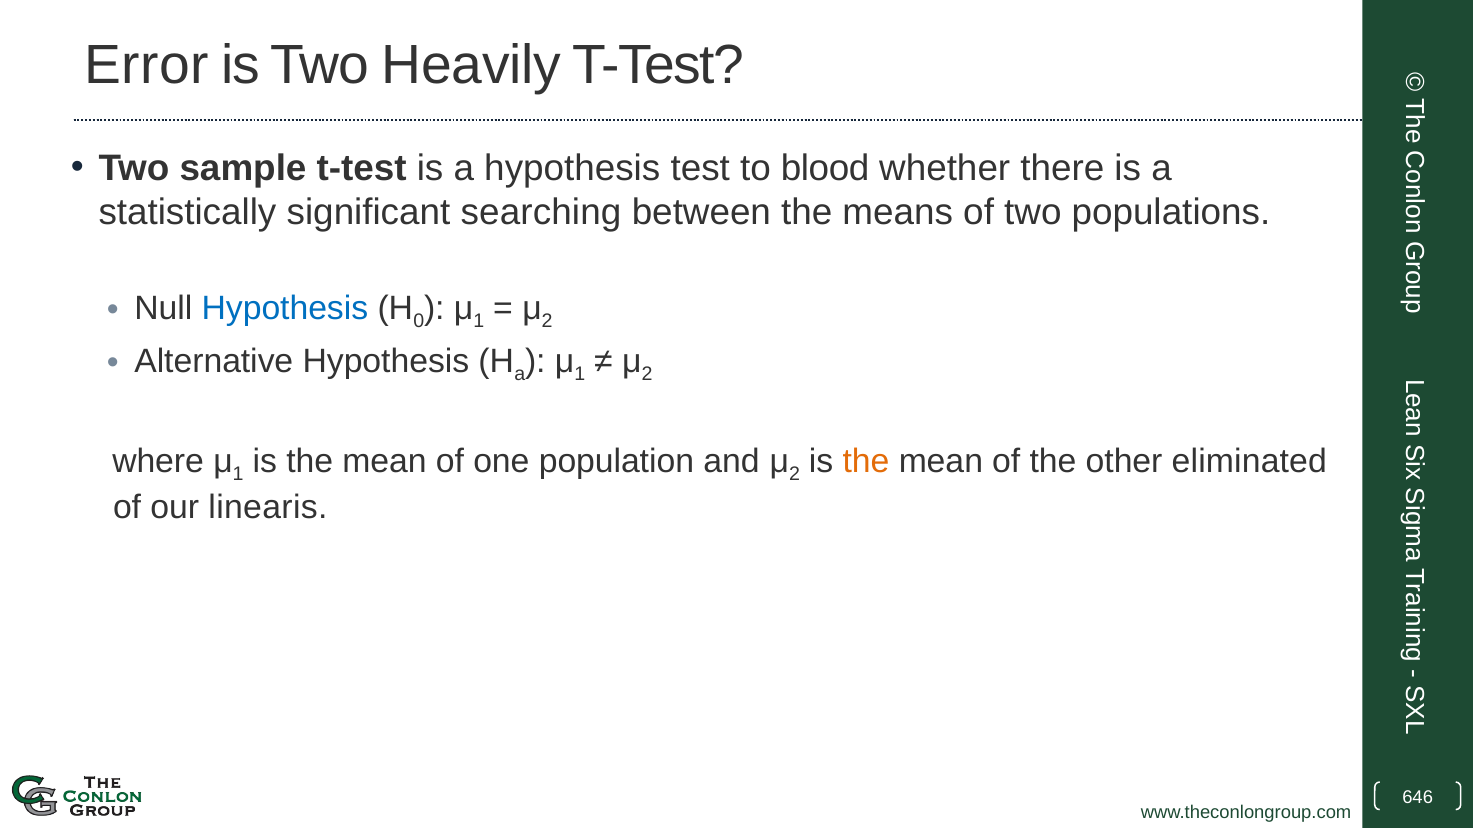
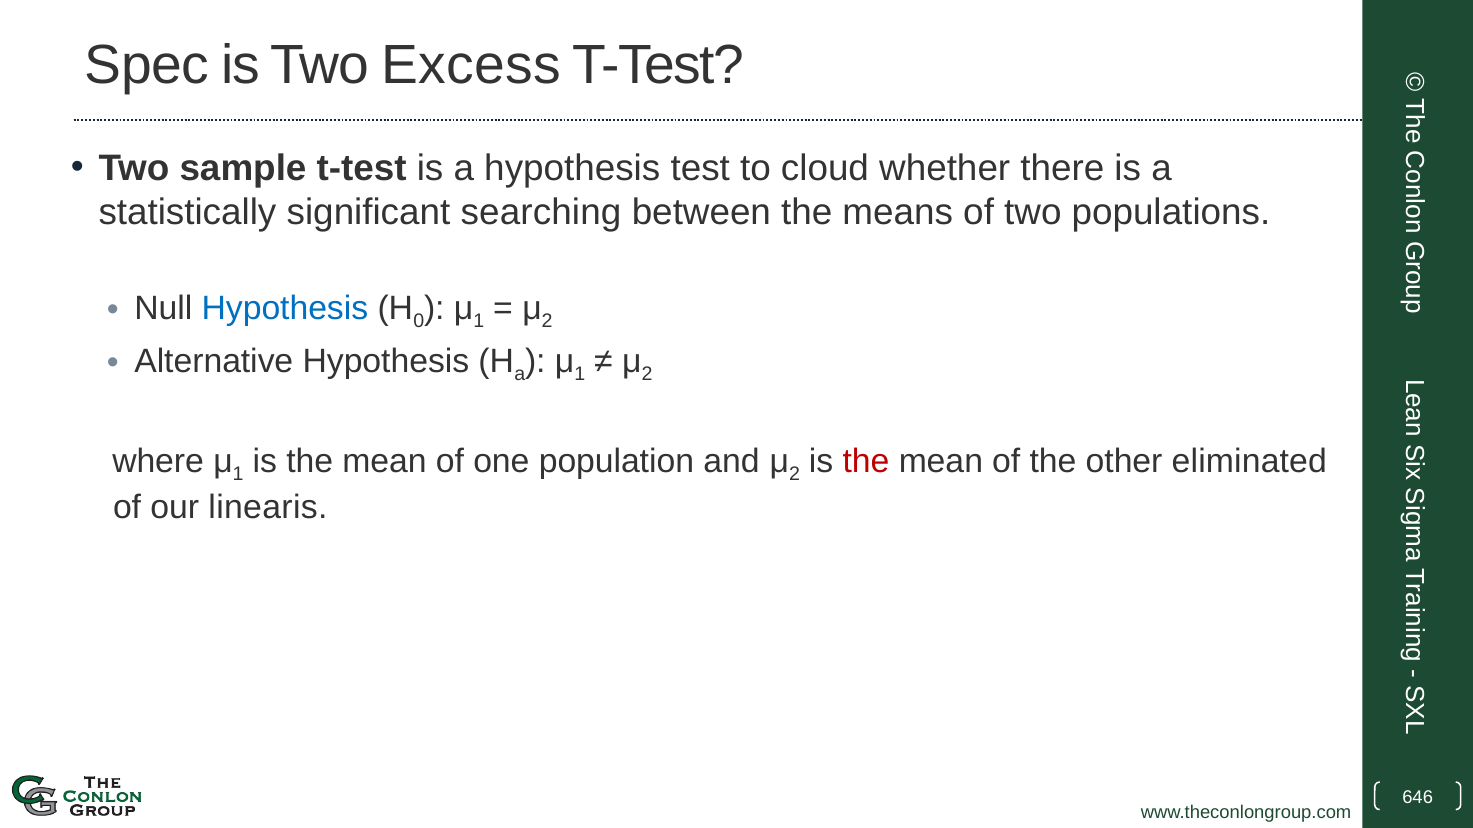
Error: Error -> Spec (147, 65)
Heavily: Heavily -> Excess (471, 65)
blood: blood -> cloud (825, 168)
the colour: orange -> red (866, 461)
